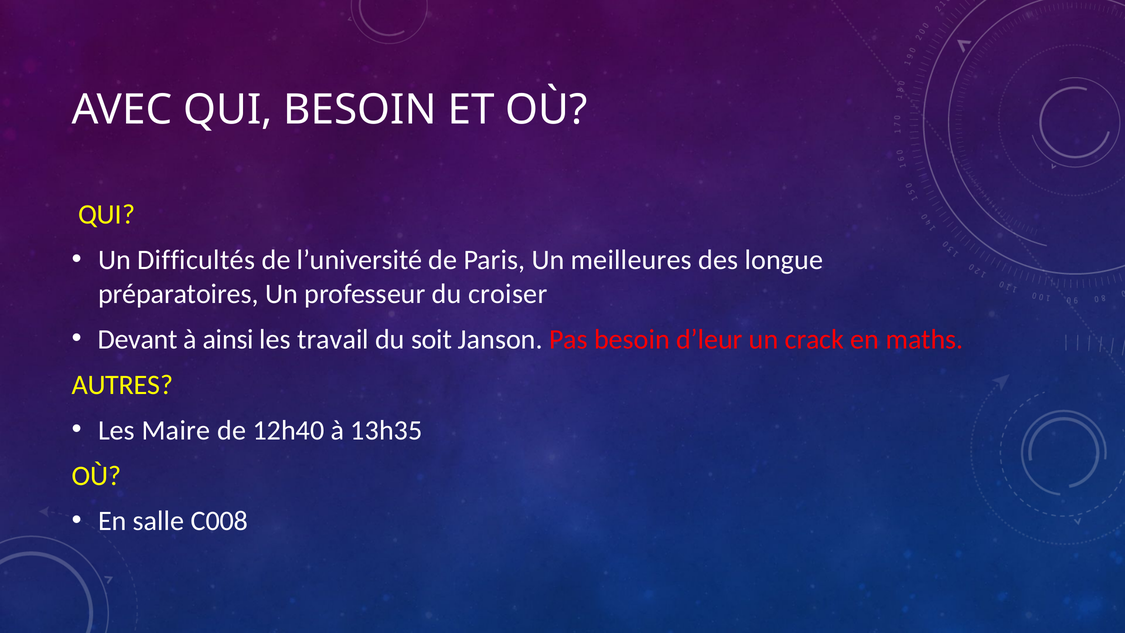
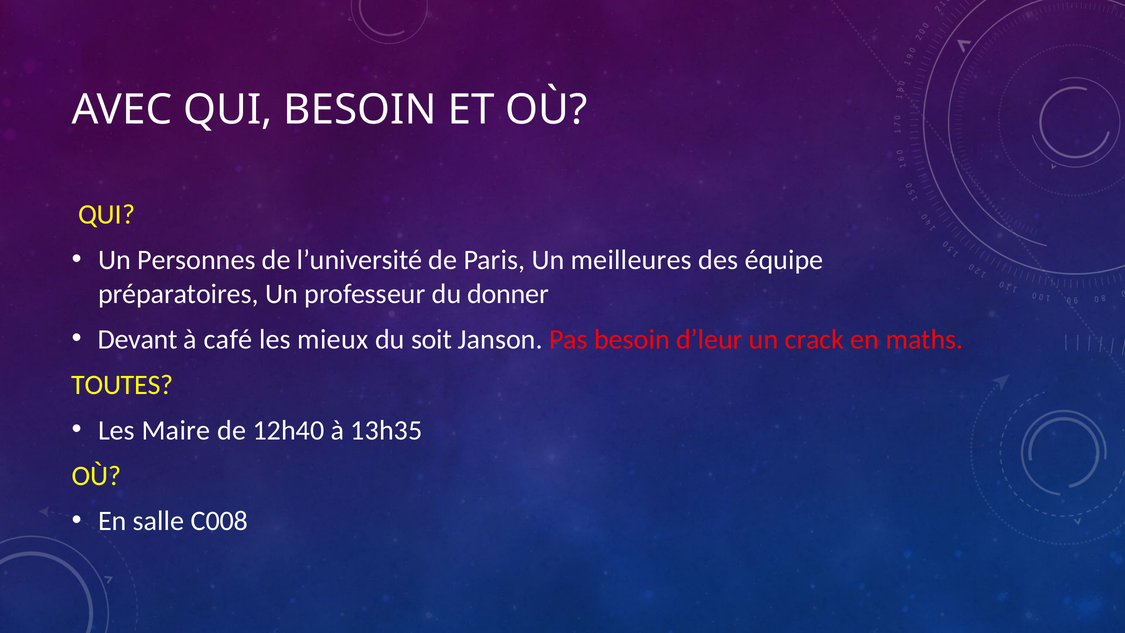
Difficultés: Difficultés -> Personnes (196, 260)
longue: longue -> équipe (784, 260)
croiser: croiser -> donner (508, 294)
ainsi: ainsi -> café (228, 339)
travail: travail -> mieux (333, 339)
AUTRES: AUTRES -> TOUTES (122, 385)
